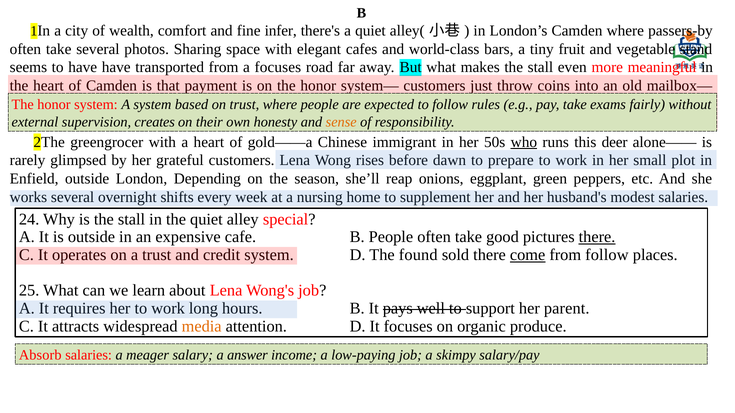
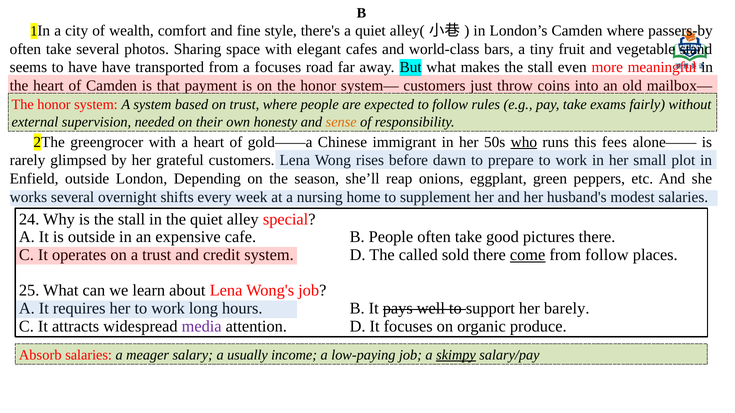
infer: infer -> style (281, 31)
creates: creates -> needed (155, 122)
deer: deer -> fees (614, 142)
there underline: present -> none (597, 237)
found: found -> called (418, 255)
parent: parent -> barely (567, 309)
media colour: orange -> purple (202, 327)
a answer: answer -> usually (247, 355)
skimpy underline: none -> present (456, 355)
